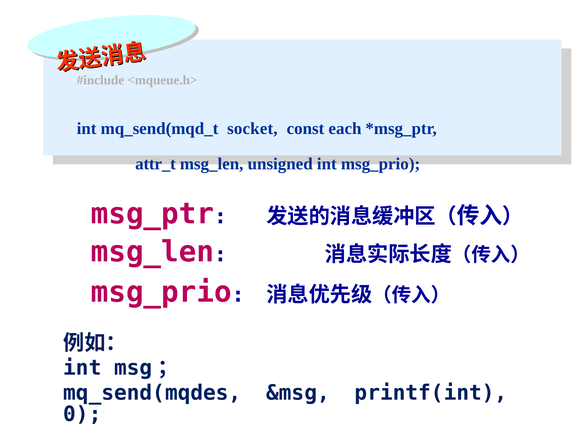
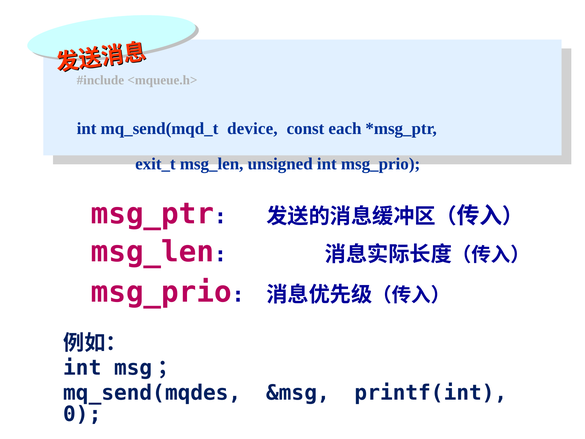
socket: socket -> device (252, 128)
attr_t: attr_t -> exit_t (155, 164)
